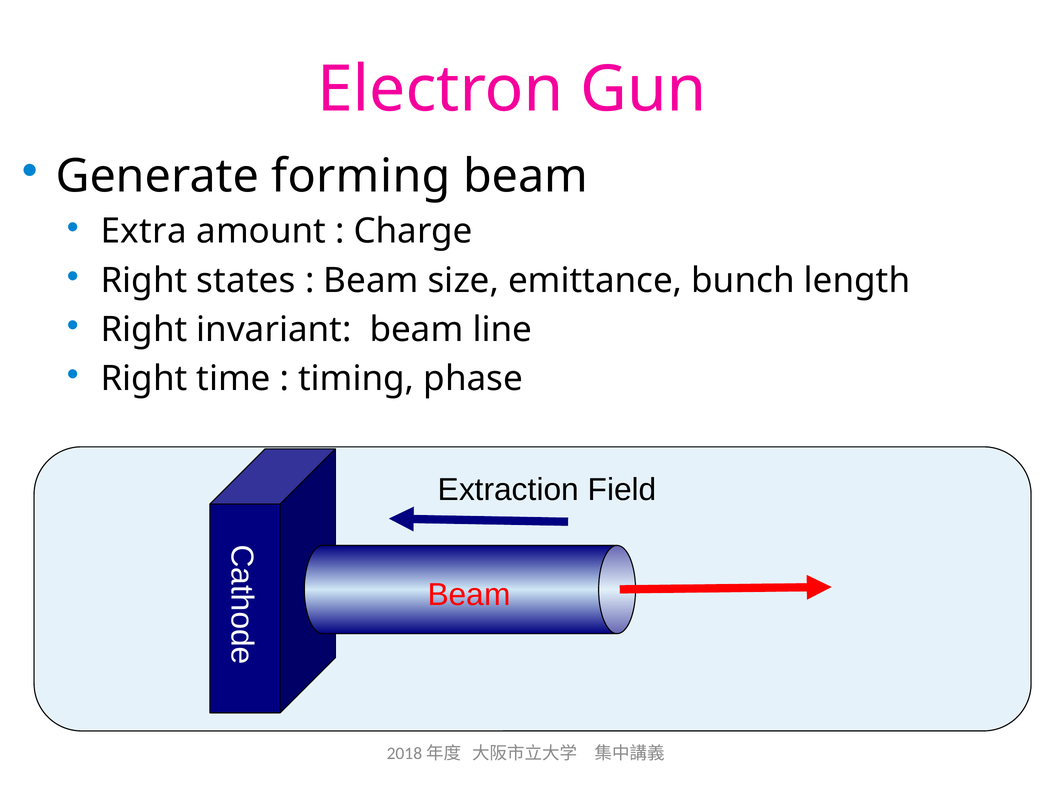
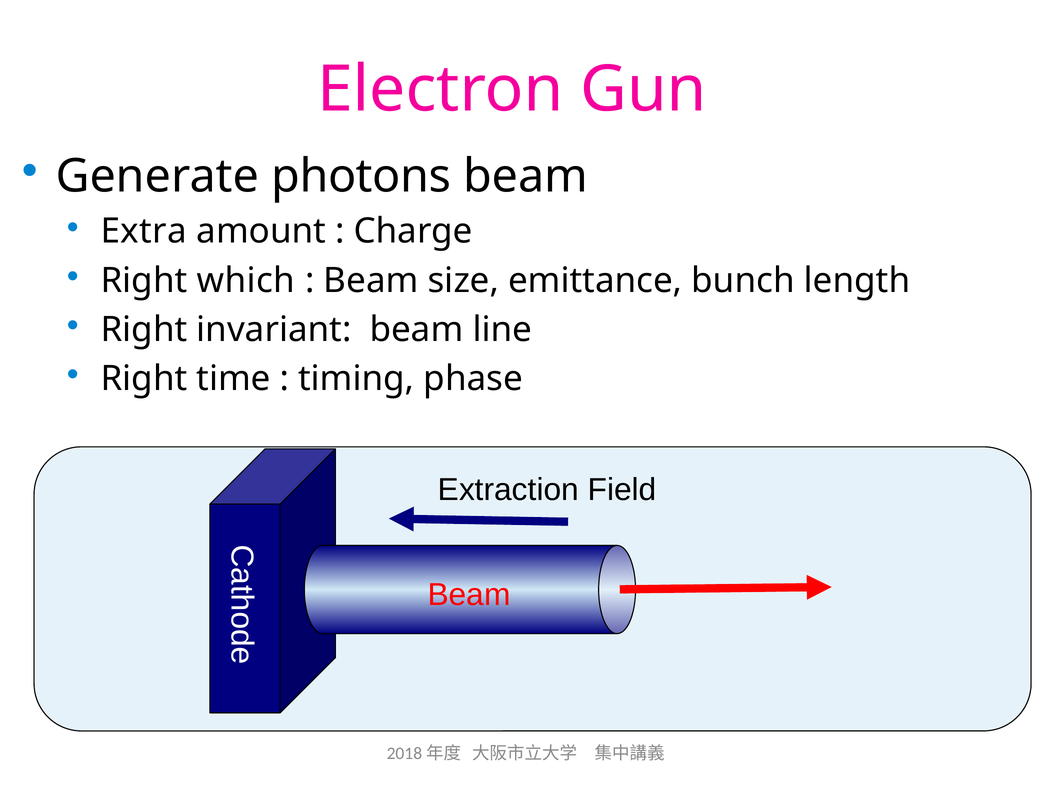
forming: forming -> photons (361, 176)
states: states -> which (246, 280)
